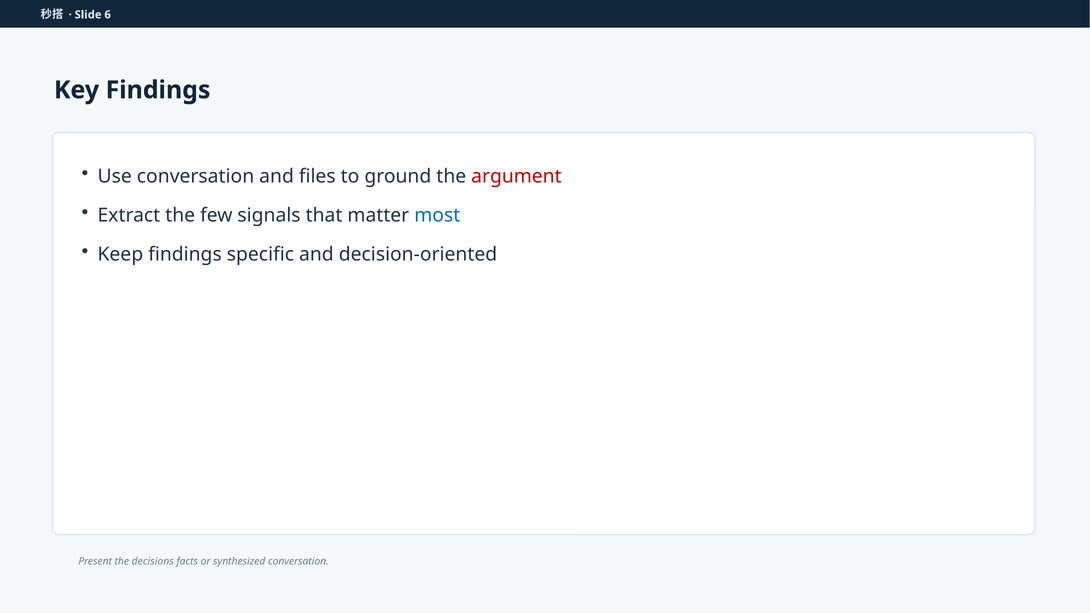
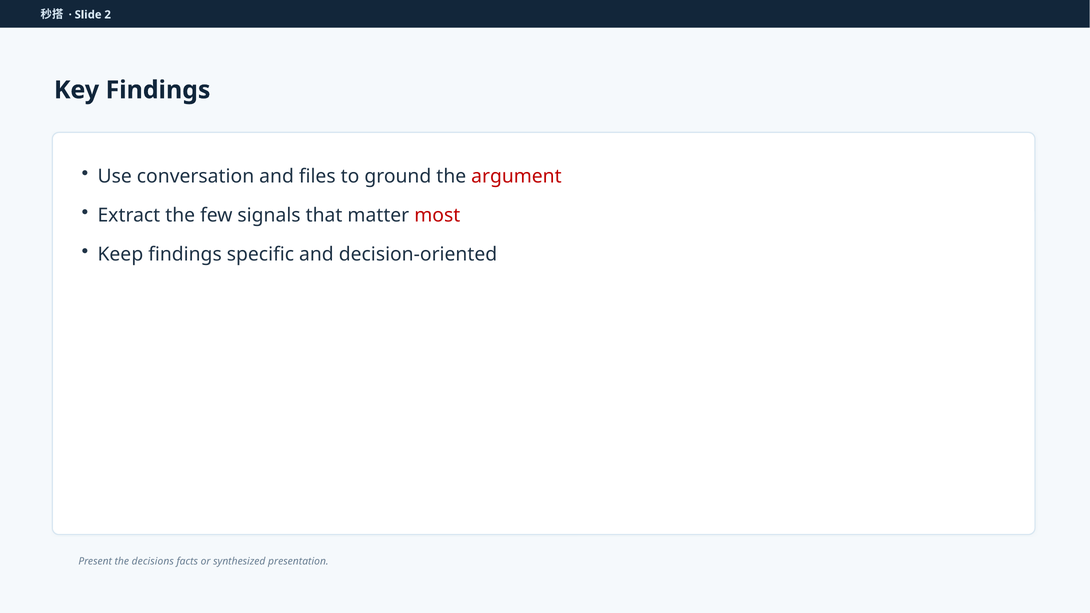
6: 6 -> 2 (108, 15)
most colour: blue -> red (437, 215)
synthesized conversation: conversation -> presentation (298, 561)
